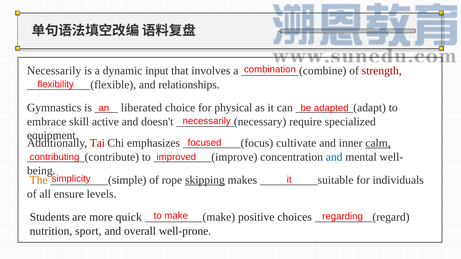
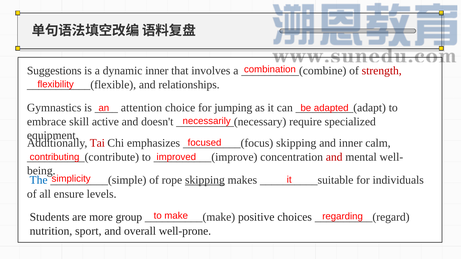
Necessarily: Necessarily -> Suggestions (54, 71)
dynamic input: input -> inner (157, 71)
liberated: liberated -> attention (141, 108)
physical: physical -> jumping (233, 108)
cultivate: cultivate -> skipping (296, 143)
calm underline: present -> none (378, 143)
and colour: blue -> red (334, 157)
The colour: orange -> blue (39, 180)
quick: quick -> group (129, 217)
